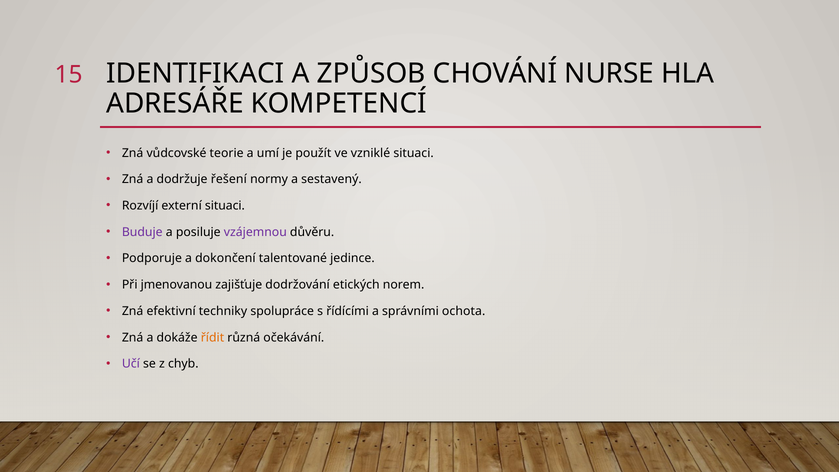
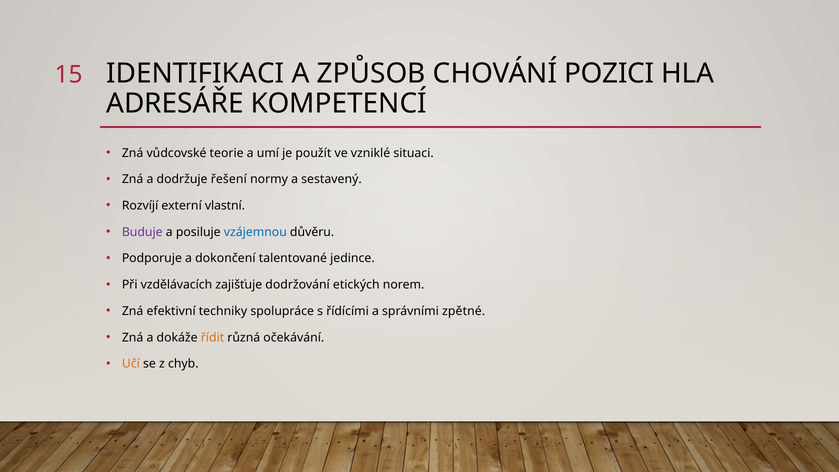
NURSE: NURSE -> POZICI (609, 73)
externí situaci: situaci -> vlastní (225, 206)
vzájemnou colour: purple -> blue (255, 232)
jmenovanou: jmenovanou -> vzdělávacích (176, 285)
ochota: ochota -> zpětné (464, 311)
Učí colour: purple -> orange (131, 364)
